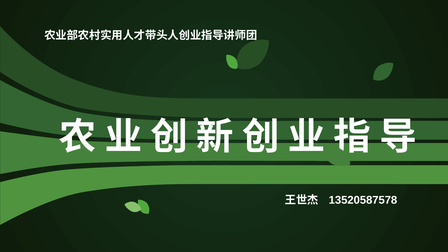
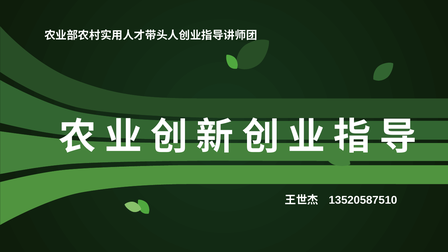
13520587578: 13520587578 -> 13520587510 (363, 200)
